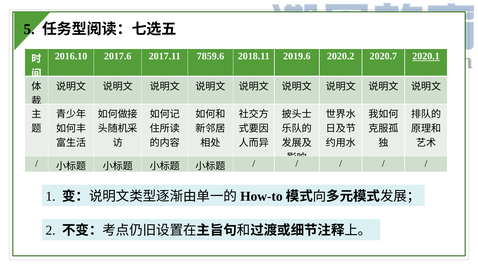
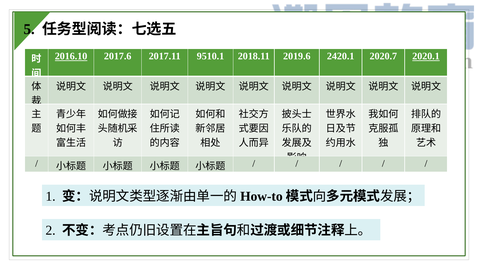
2016.10 underline: none -> present (71, 56)
7859.6: 7859.6 -> 9510.1 (211, 56)
2020.2: 2020.2 -> 2420.1 (341, 56)
